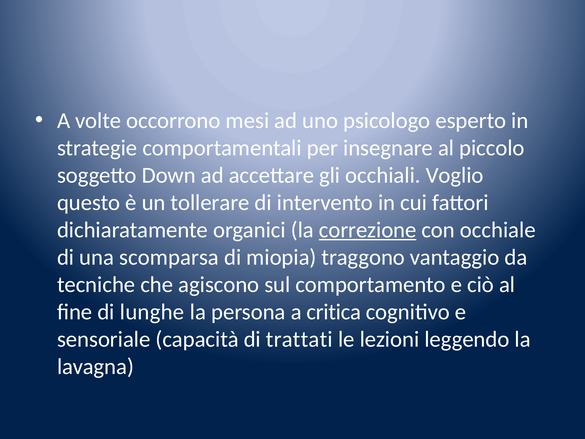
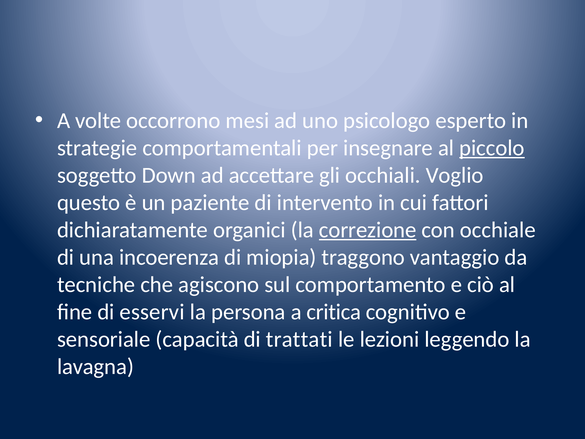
piccolo underline: none -> present (492, 148)
tollerare: tollerare -> paziente (210, 202)
scomparsa: scomparsa -> incoerenza (169, 257)
lunghe: lunghe -> esservi (152, 312)
